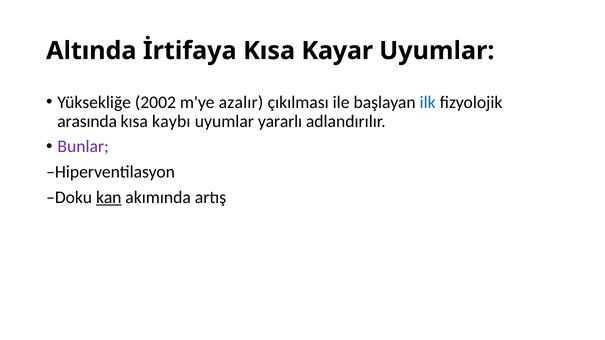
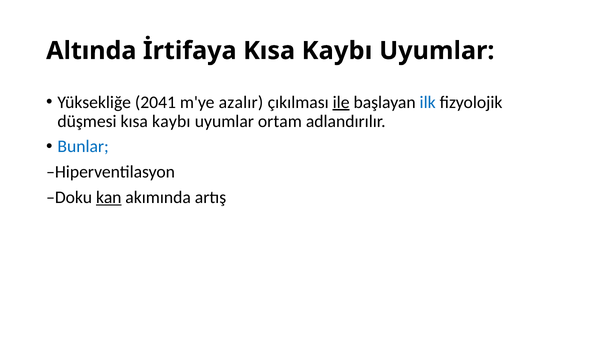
İrtifaya Kısa Kayar: Kayar -> Kaybı (337, 51)
2002: 2002 -> 2041 (155, 102)
ile underline: none -> present (341, 102)
arasında: arasında -> düşmesi (87, 121)
yararlı: yararlı -> ortam (280, 121)
Bunlar colour: purple -> blue (83, 147)
